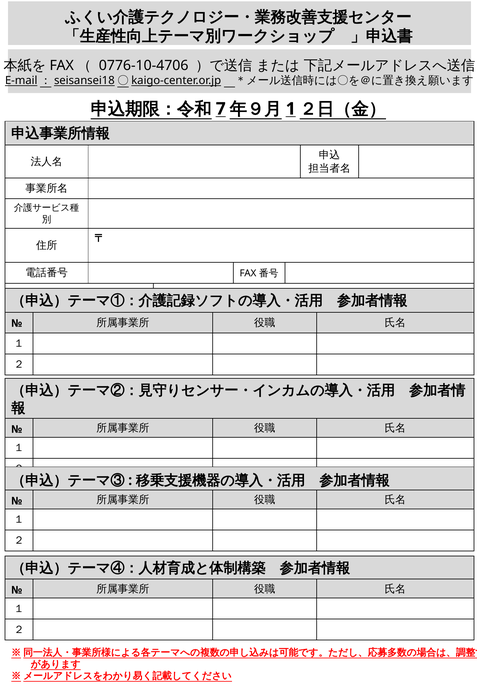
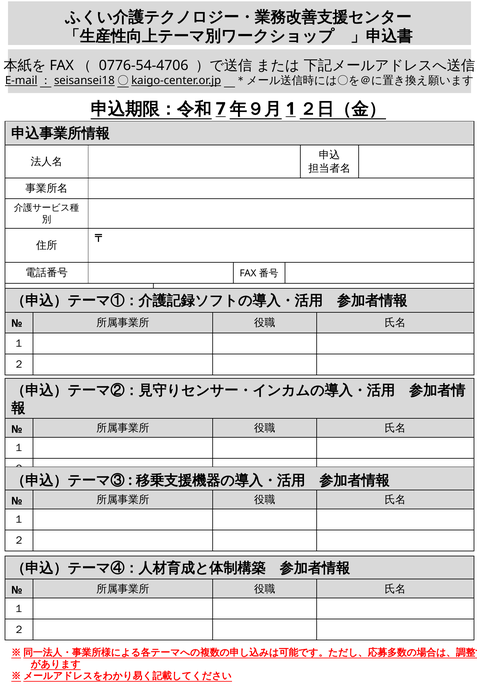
0776-10-4706: 0776-10-4706 -> 0776-54-4706 (144, 65)
